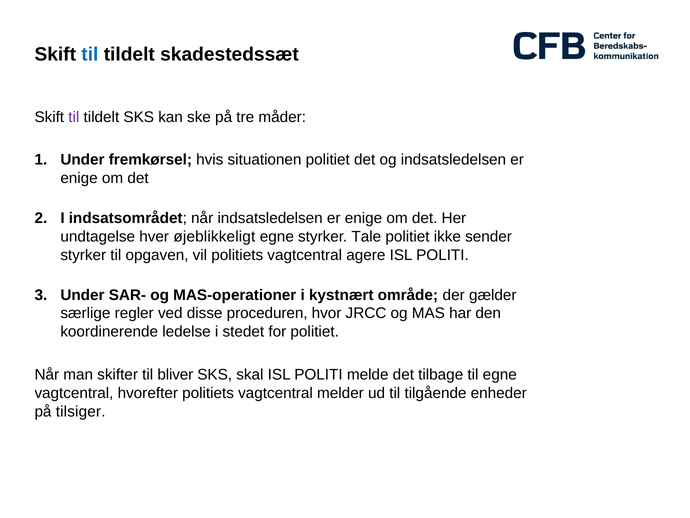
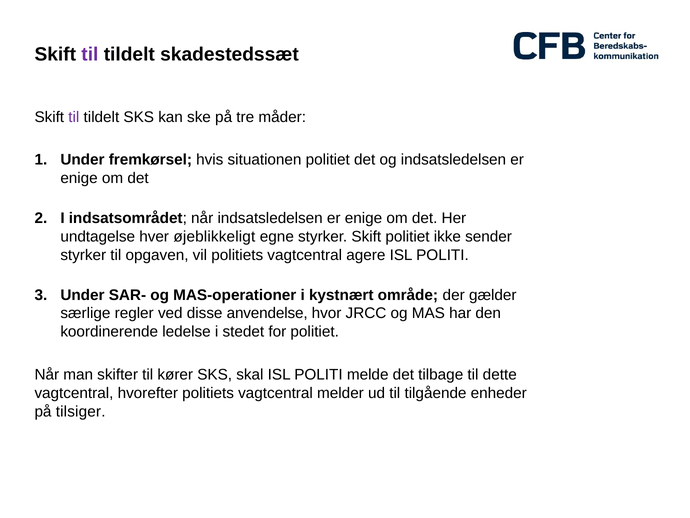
til colour: blue -> purple (90, 54)
styrker Tale: Tale -> Skift (366, 236)
proceduren: proceduren -> anvendelse (267, 313)
bliver: bliver -> kører (175, 374)
til egne: egne -> dette (500, 374)
